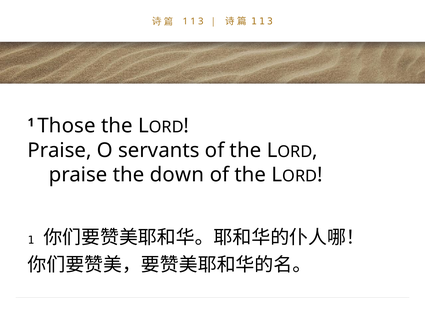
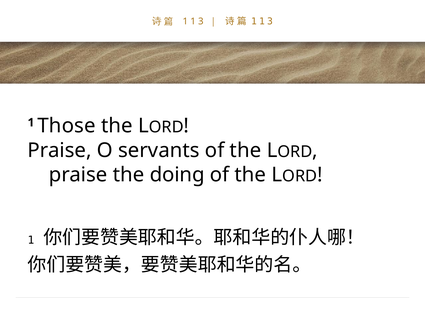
down: down -> doing (177, 175)
